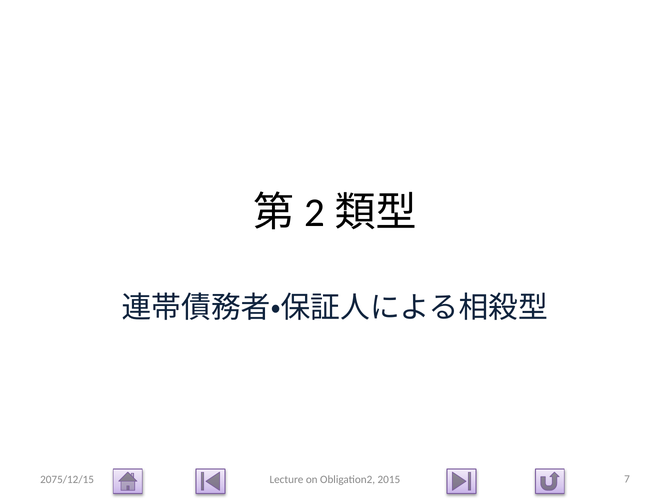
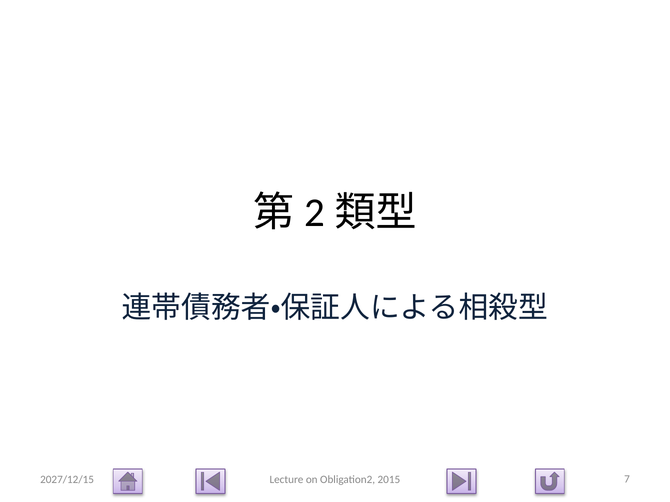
2075/12/15: 2075/12/15 -> 2027/12/15 (67, 480)
